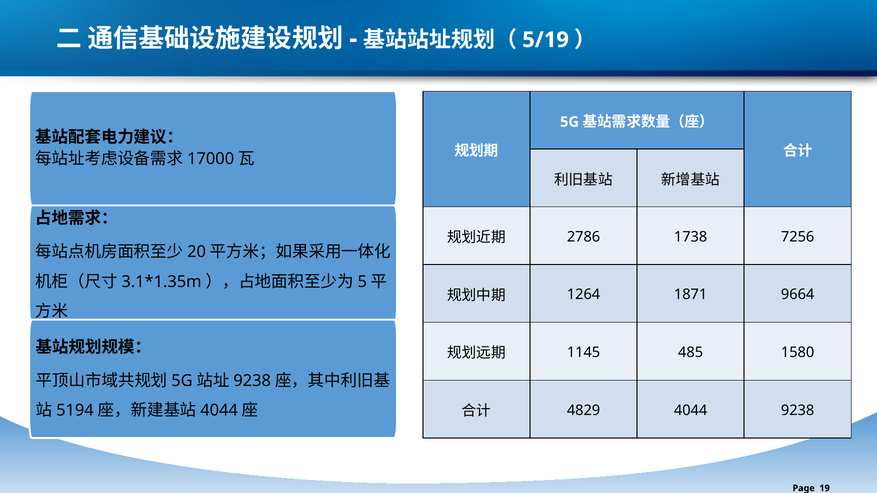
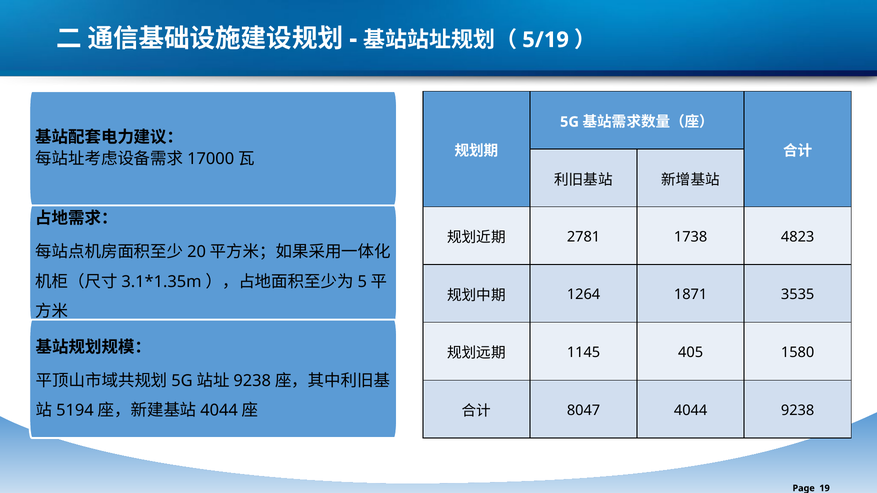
2786: 2786 -> 2781 (584, 237)
7256: 7256 -> 4823 (798, 237)
9664: 9664 -> 3535 (798, 295)
485: 485 -> 405 (691, 353)
4829: 4829 -> 8047 (584, 410)
